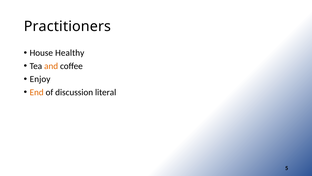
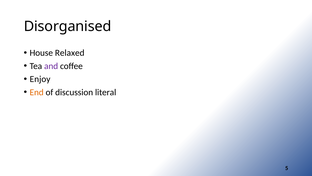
Practitioners: Practitioners -> Disorganised (68, 26)
Healthy: Healthy -> Relaxed (70, 53)
and colour: orange -> purple (51, 66)
